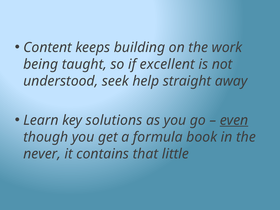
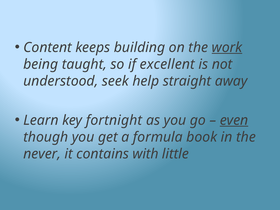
work underline: none -> present (227, 47)
solutions: solutions -> fortnight (114, 120)
that: that -> with (145, 154)
